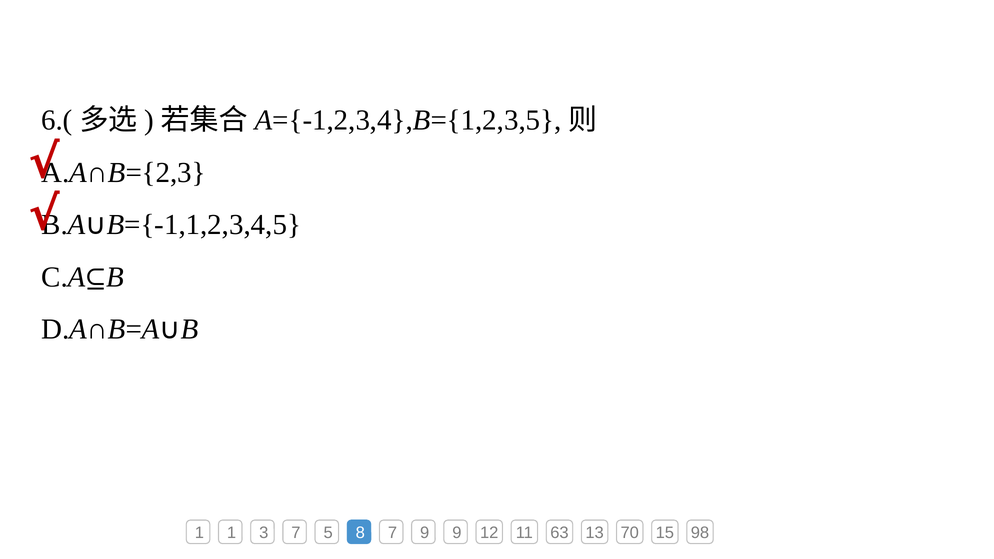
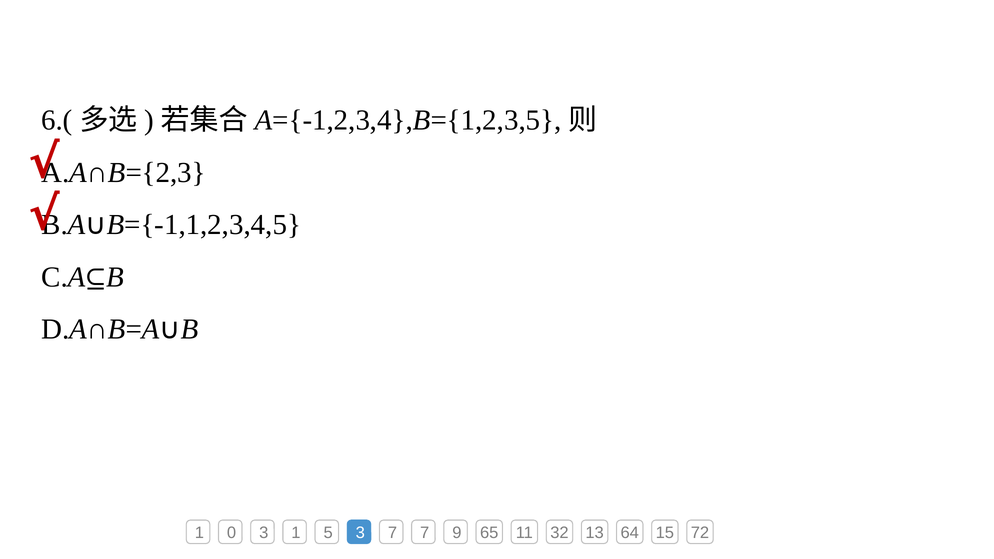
1 1: 1 -> 0 (232, 533)
3 7: 7 -> 1 (296, 533)
5 8: 8 -> 3 (360, 533)
7 9: 9 -> 7 (425, 533)
12: 12 -> 65 (489, 533)
63: 63 -> 32 (560, 533)
70: 70 -> 64 (630, 533)
98: 98 -> 72 (700, 533)
